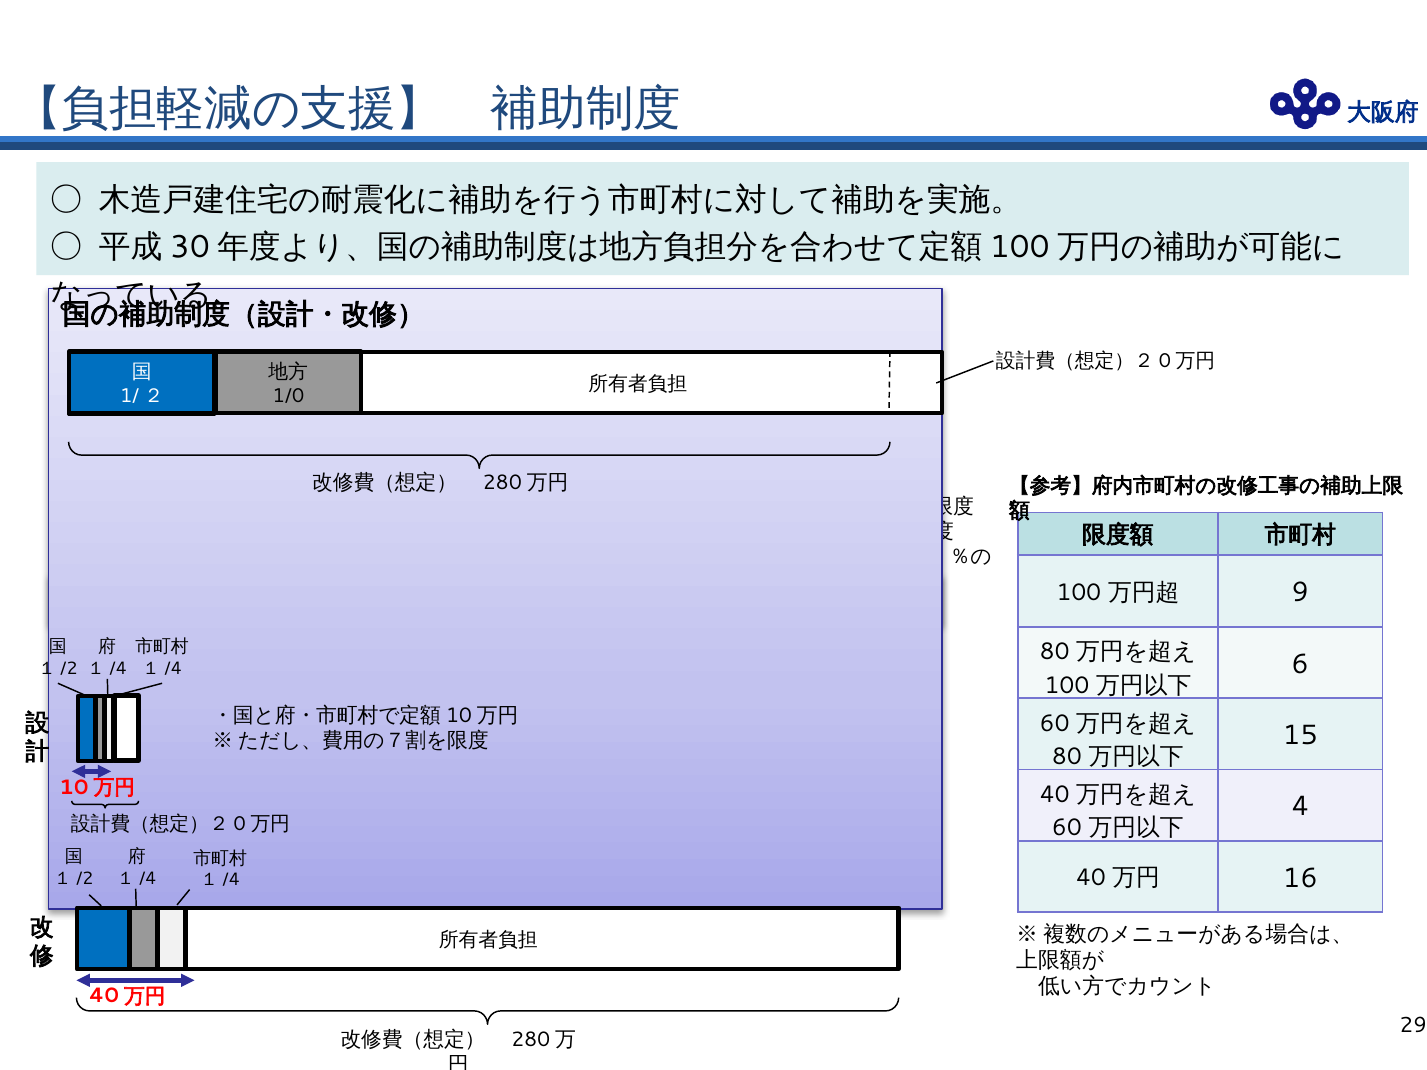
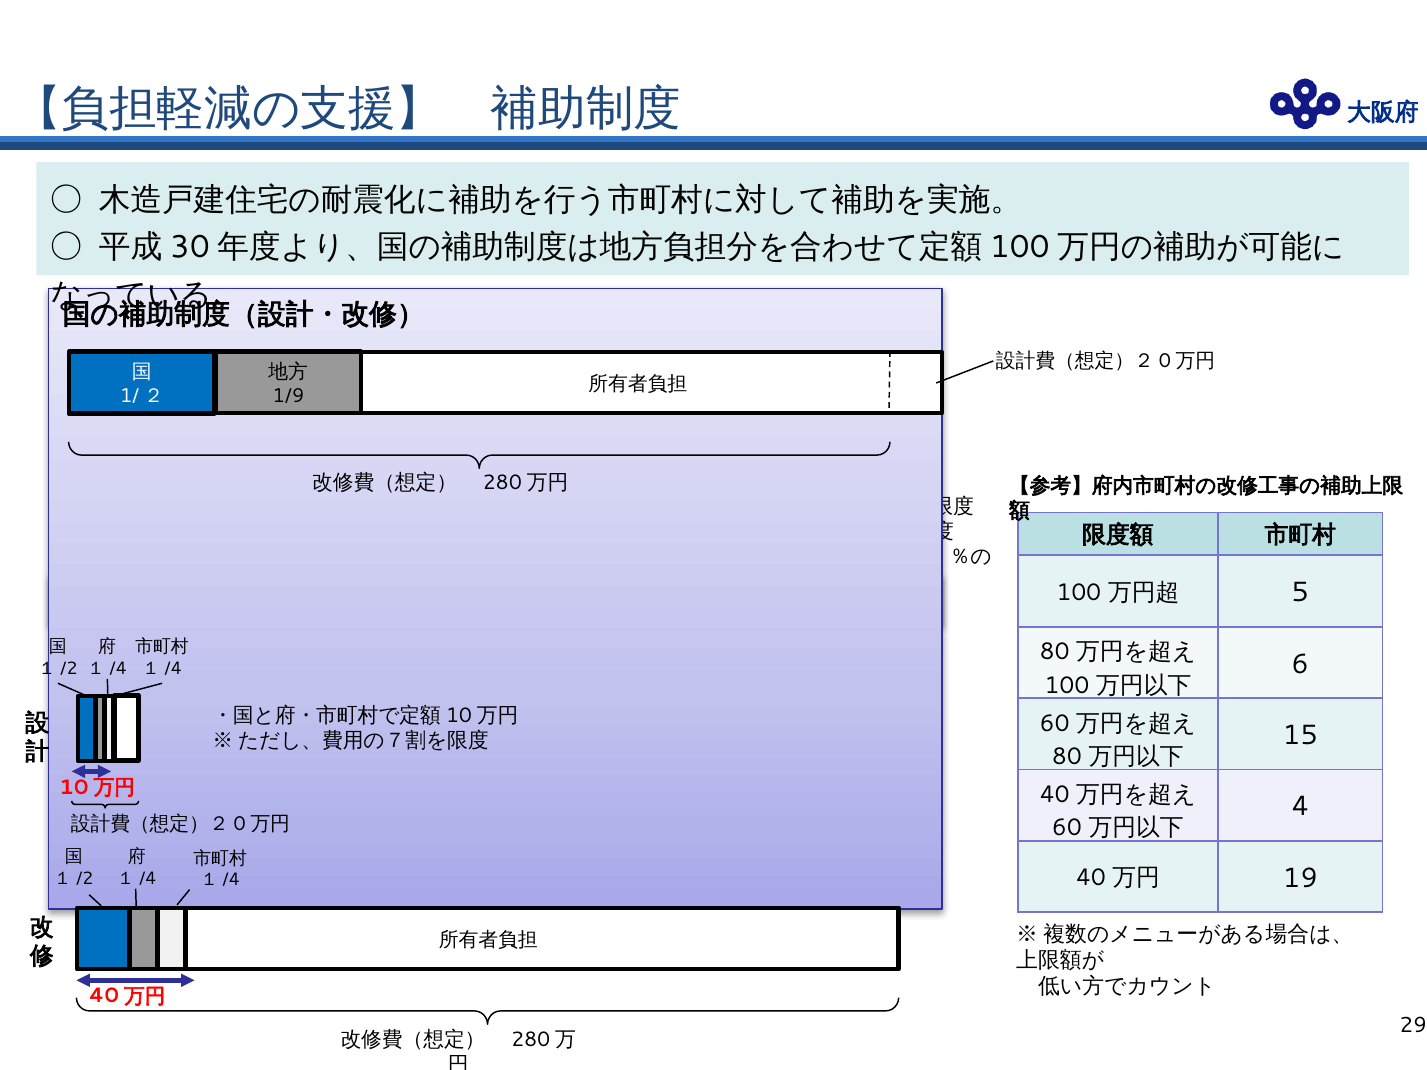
1/0: 1/0 -> 1/9 (288, 396)
9: 9 -> 5 (1300, 593)
16: 16 -> 19 (1300, 878)
